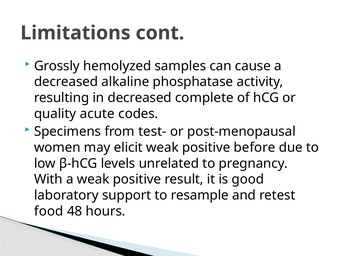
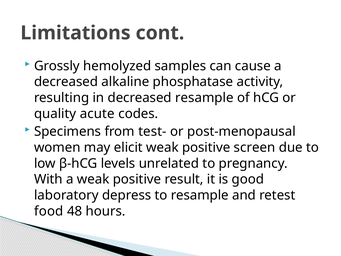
decreased complete: complete -> resample (204, 98)
before: before -> screen (255, 147)
support: support -> depress (127, 195)
